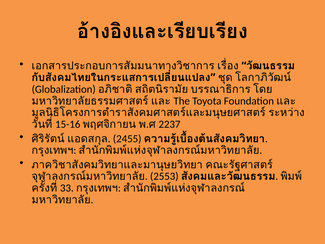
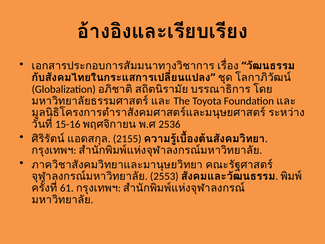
2237: 2237 -> 2536 (169, 124)
2455: 2455 -> 2155 (127, 139)
33: 33 -> 61 (67, 188)
